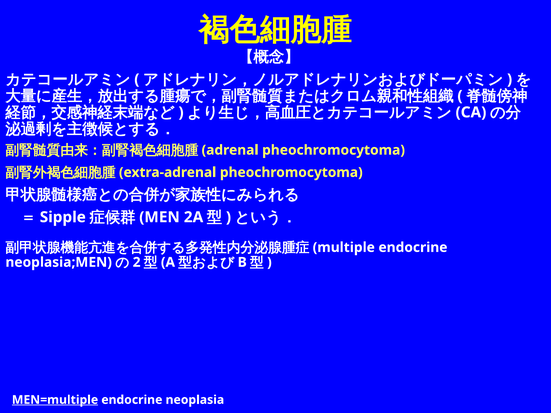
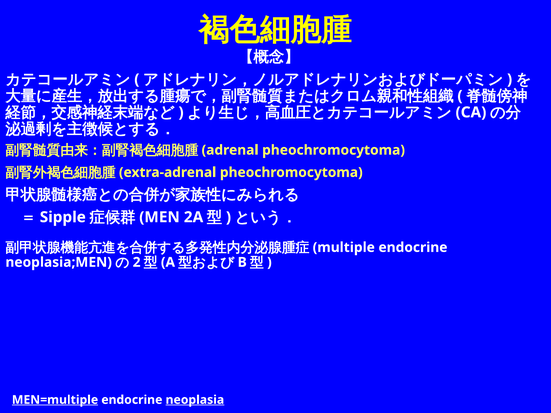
neoplasia underline: none -> present (195, 400)
